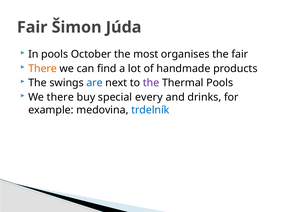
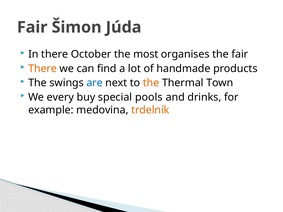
In pools: pools -> there (55, 54)
the colour: purple -> orange (151, 83)
Thermal Pools: Pools -> Town (220, 83)
We there: there -> every (60, 97)
every: every -> pools (149, 97)
trdelník colour: blue -> orange (150, 110)
